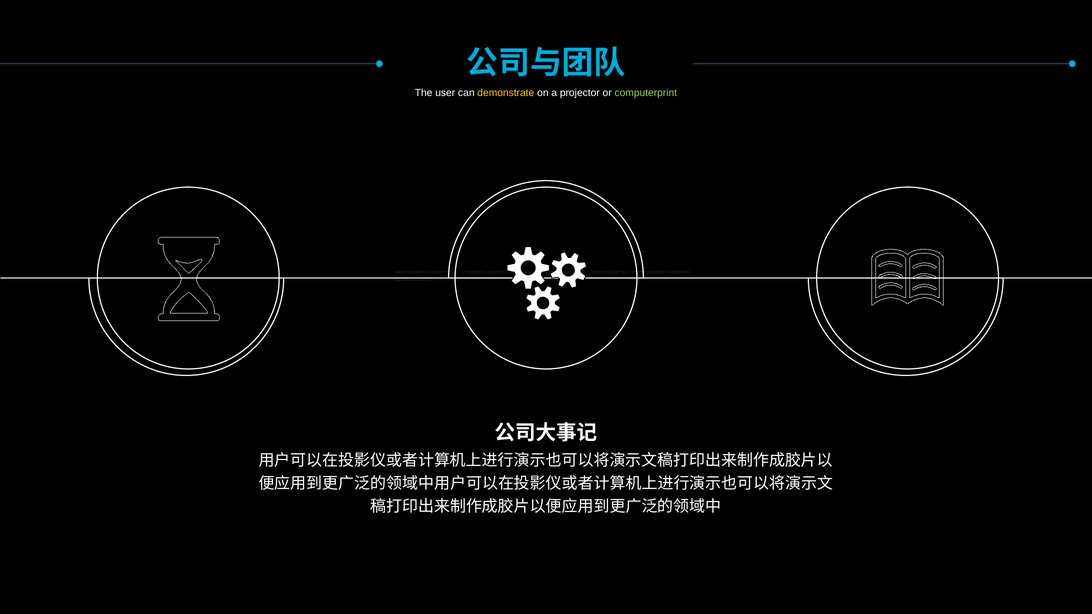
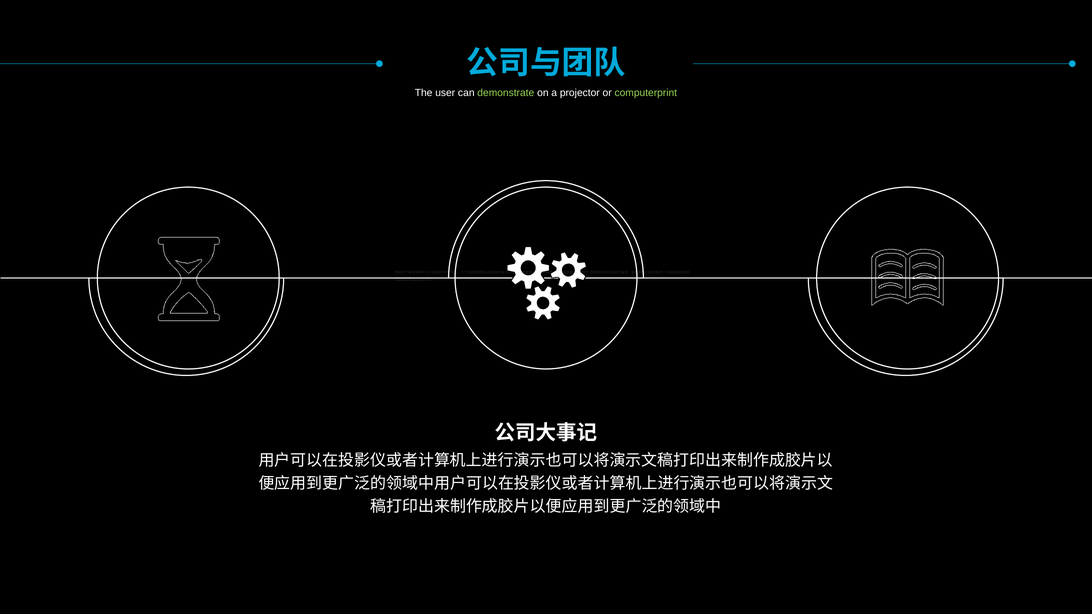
demonstrate colour: yellow -> light green (506, 93)
